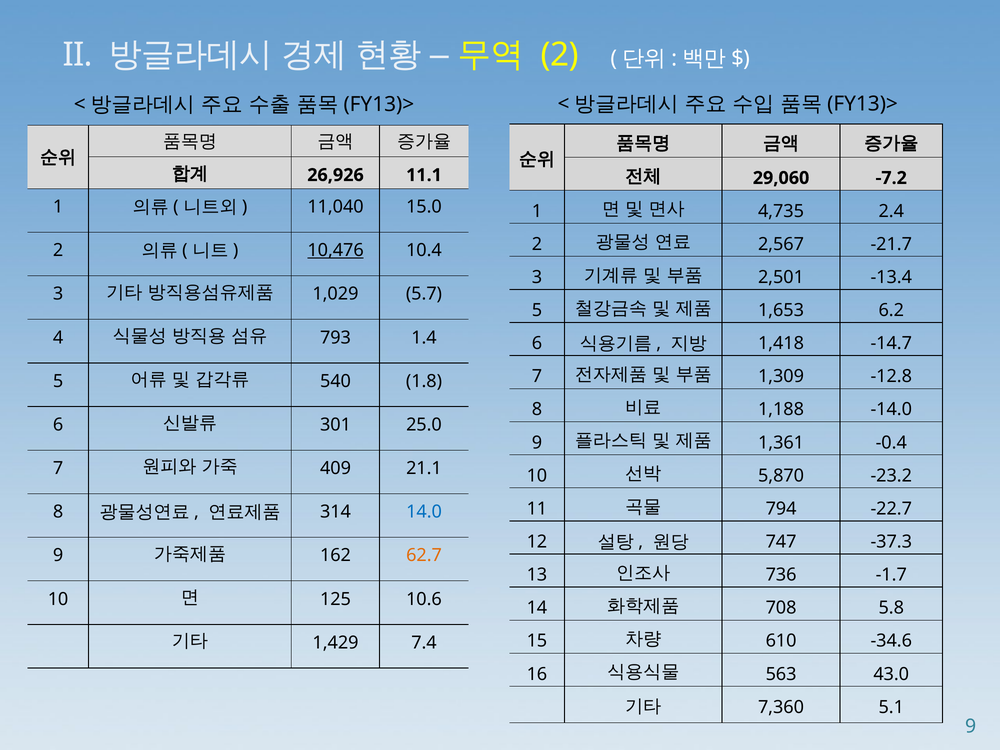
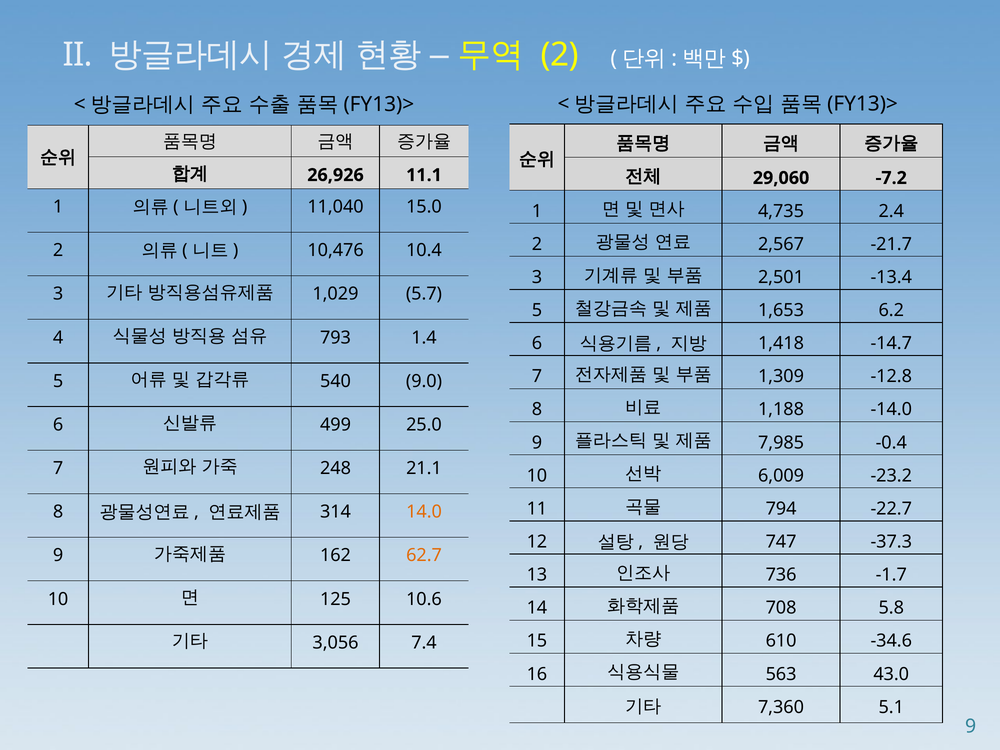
10,476 underline: present -> none (336, 250)
1.8: 1.8 -> 9.0 (424, 381)
301: 301 -> 499 (336, 425)
1,361: 1,361 -> 7,985 (781, 443)
409: 409 -> 248 (336, 468)
5,870: 5,870 -> 6,009 (781, 476)
14.0 colour: blue -> orange (424, 512)
1,429: 1,429 -> 3,056 (336, 643)
